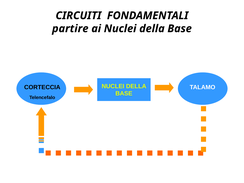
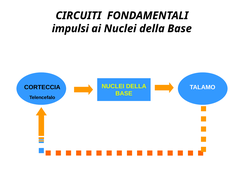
partire: partire -> impulsi (70, 29)
